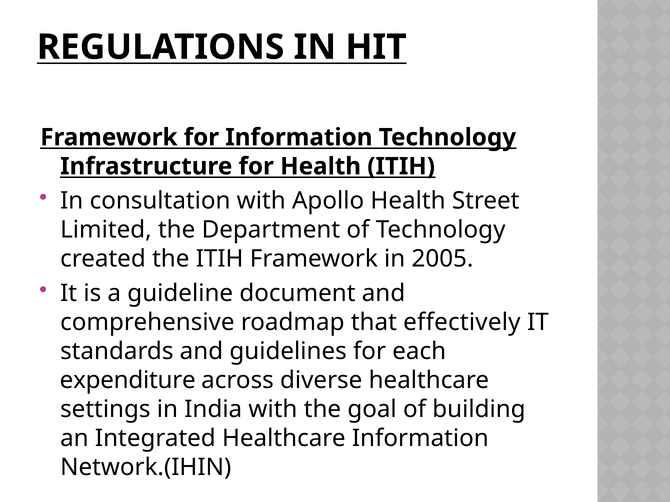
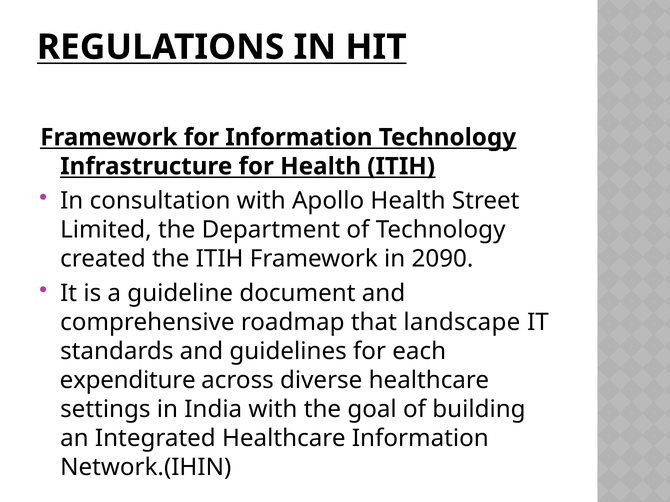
2005: 2005 -> 2090 (443, 259)
effectively: effectively -> landscape (462, 323)
